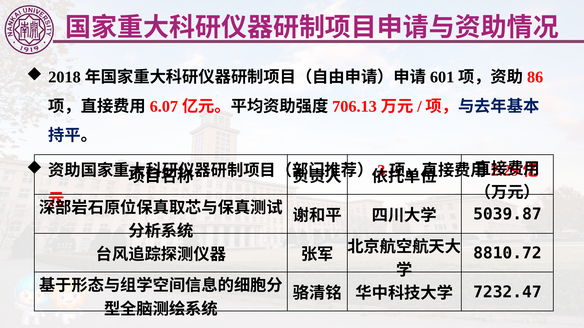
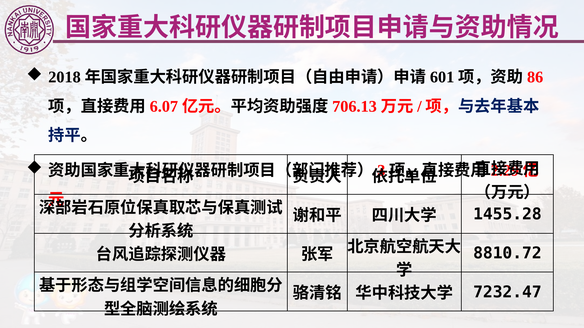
5039.87: 5039.87 -> 1455.28 (507, 215)
